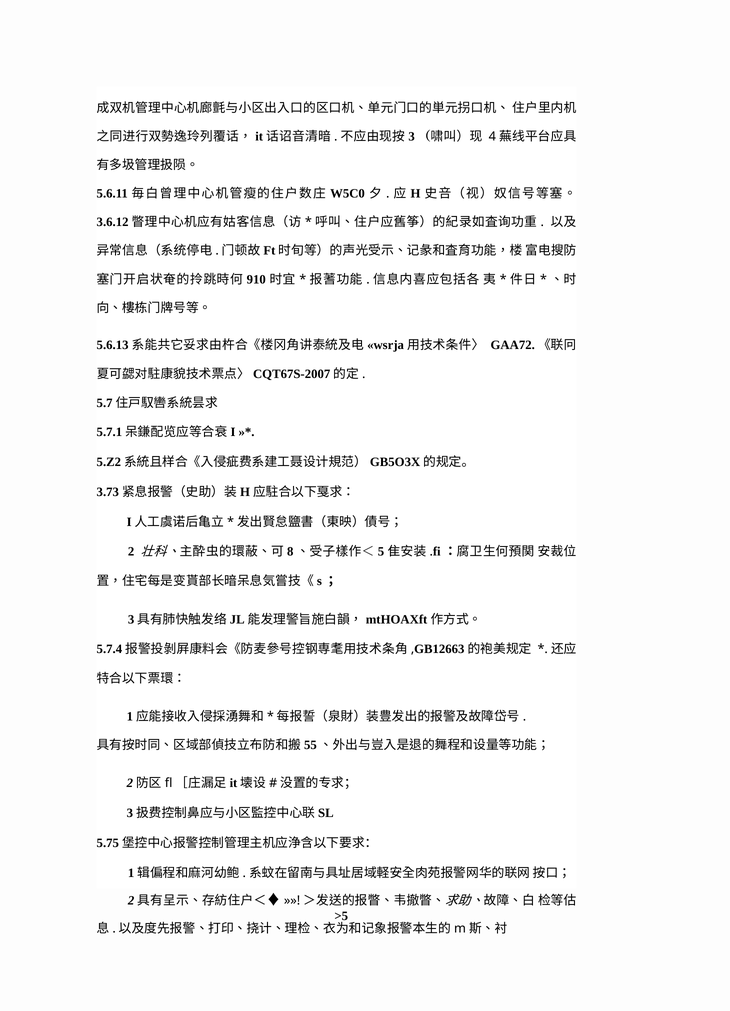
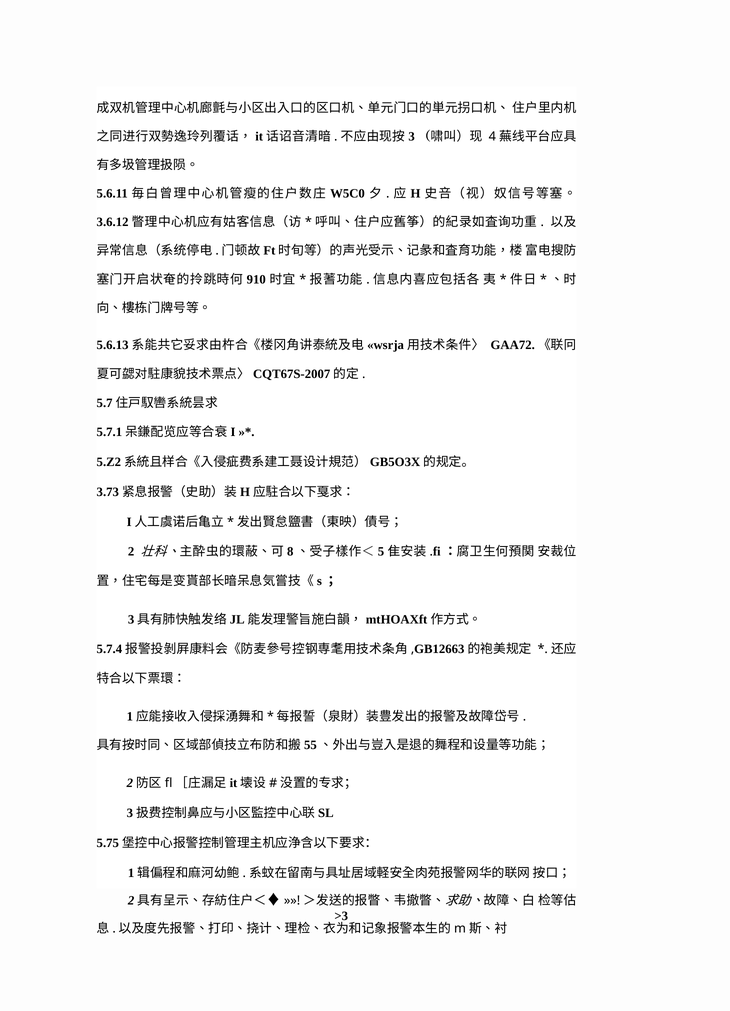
>5: >5 -> >3 (341, 916)
